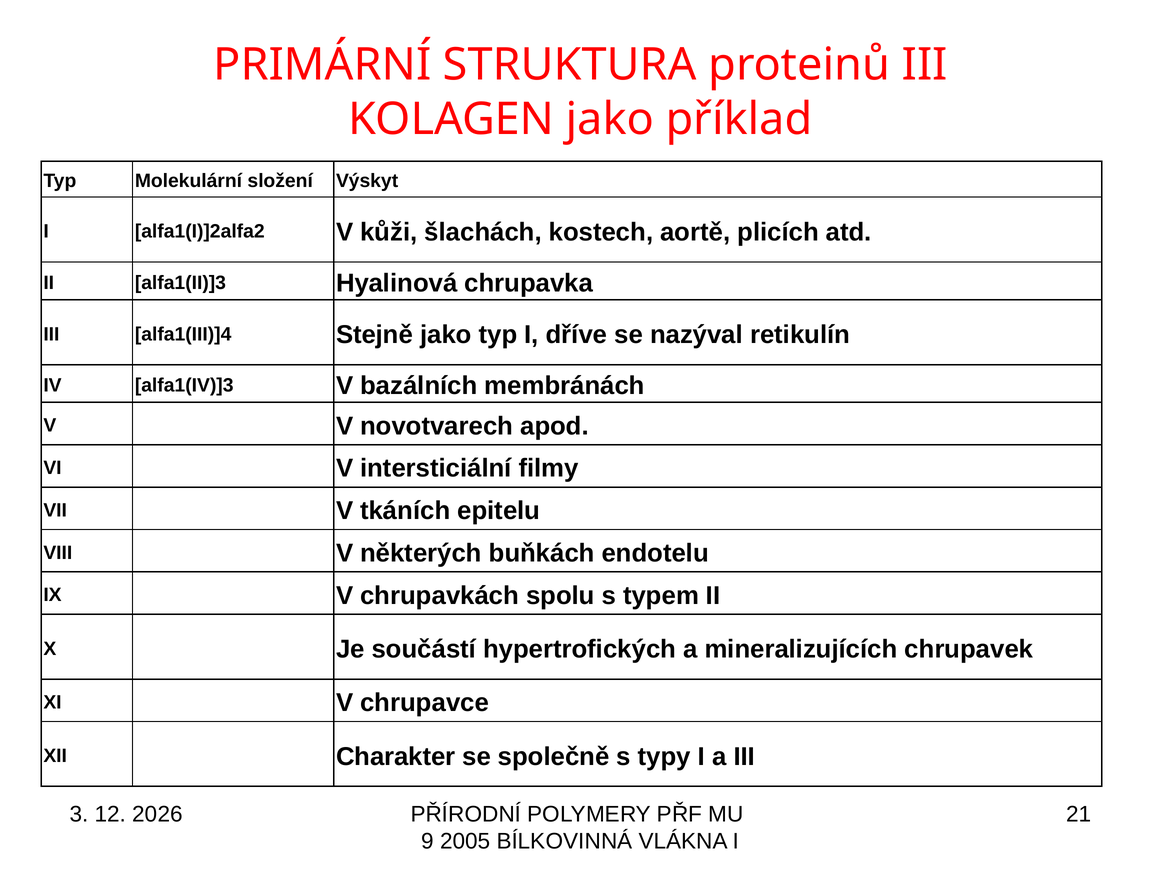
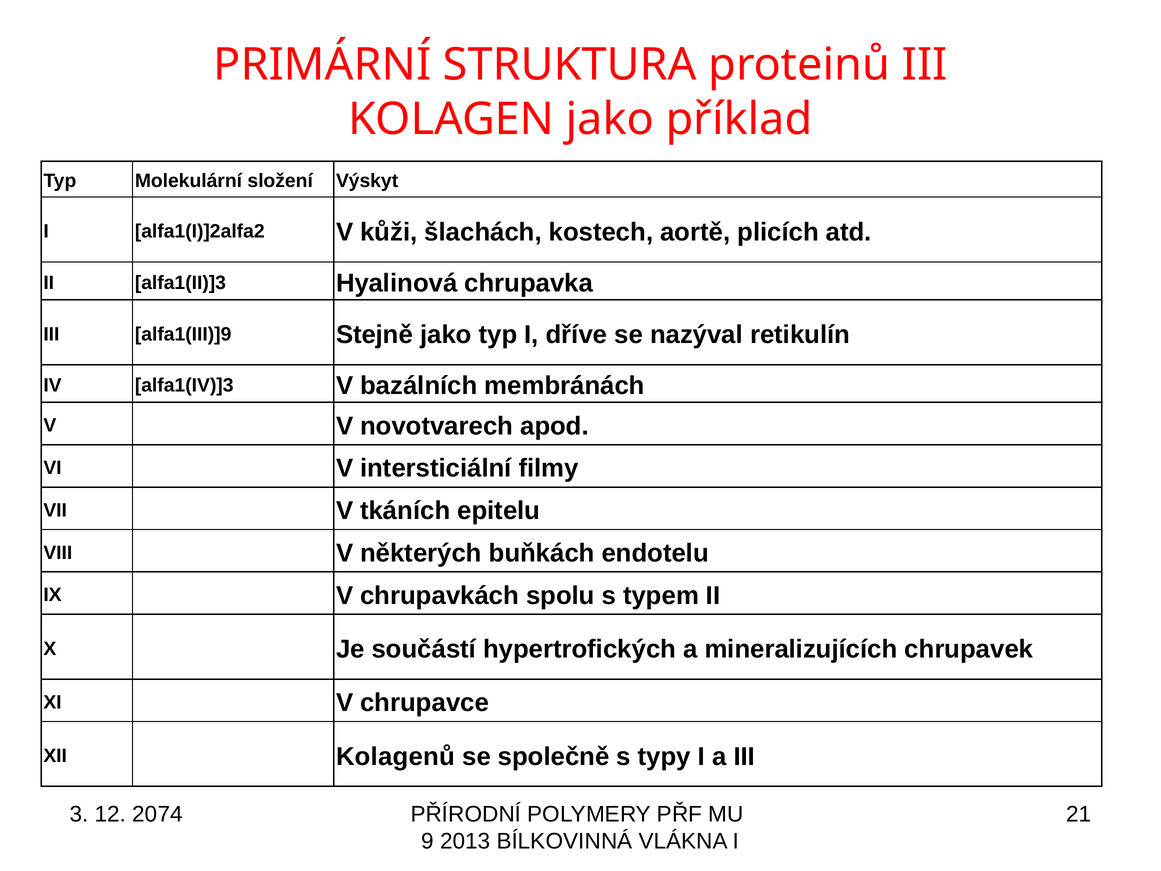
alfa1(III)]4: alfa1(III)]4 -> alfa1(III)]9 (183, 334)
Charakter: Charakter -> Kolagenů (395, 756)
2026: 2026 -> 2074 (158, 814)
2005: 2005 -> 2013 (465, 841)
